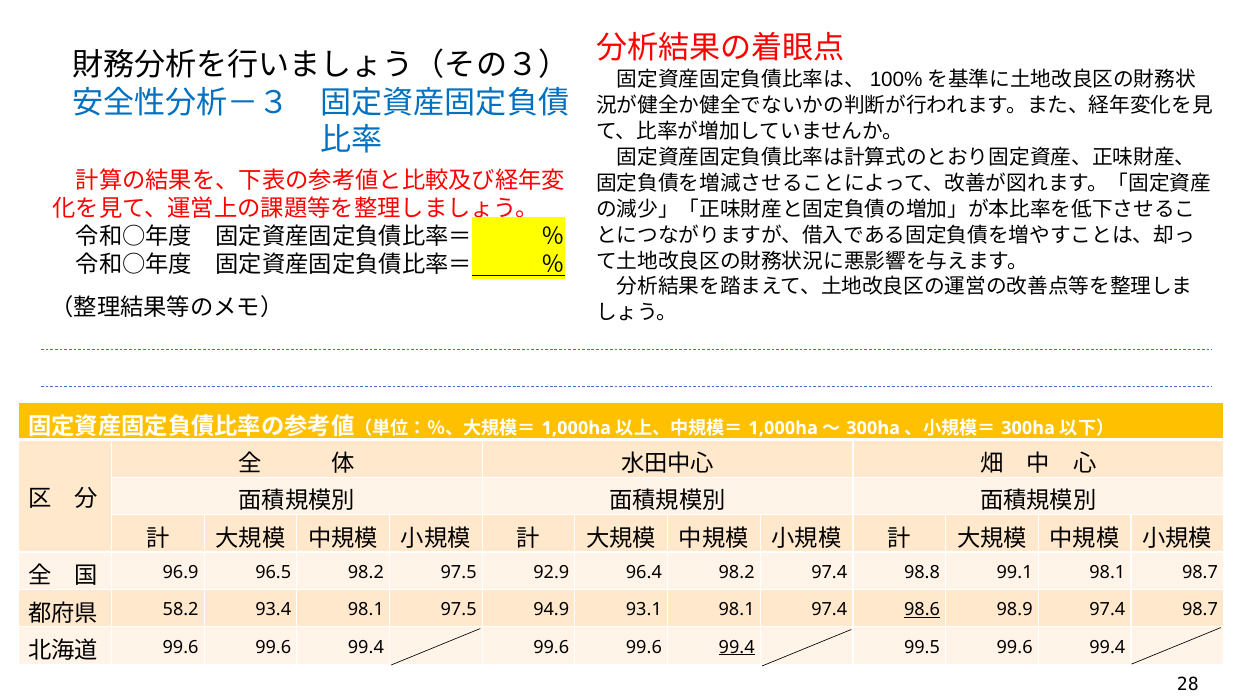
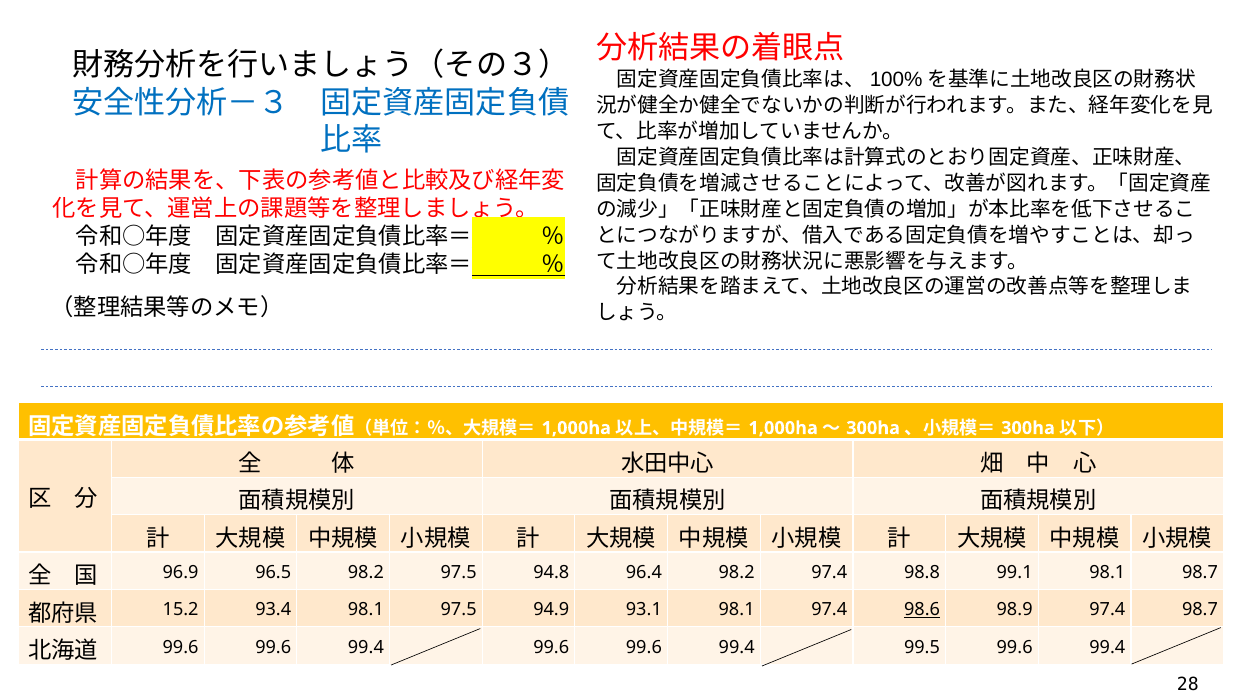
92.9: 92.9 -> 94.8 (551, 572)
58.2: 58.2 -> 15.2 (181, 610)
99.4 underline: present -> none (737, 647)
